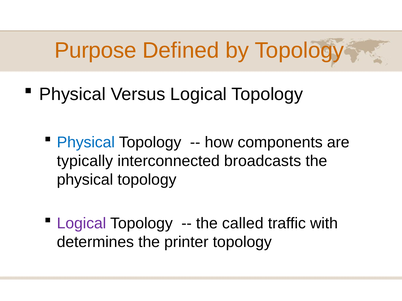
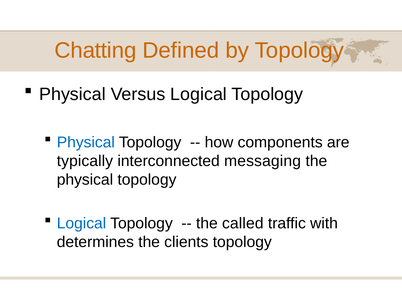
Purpose: Purpose -> Chatting (95, 51)
broadcasts: broadcasts -> messaging (263, 161)
Logical colour: purple -> blue (82, 224)
printer: printer -> clients (186, 242)
